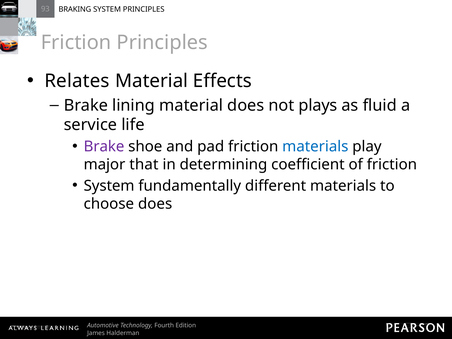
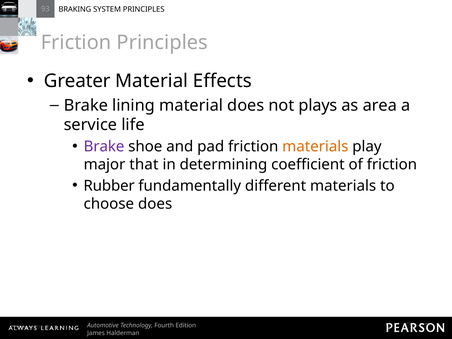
Relates: Relates -> Greater (77, 81)
fluid: fluid -> area (380, 105)
materials colour: blue -> orange (315, 147)
System: System -> Rubber (109, 186)
